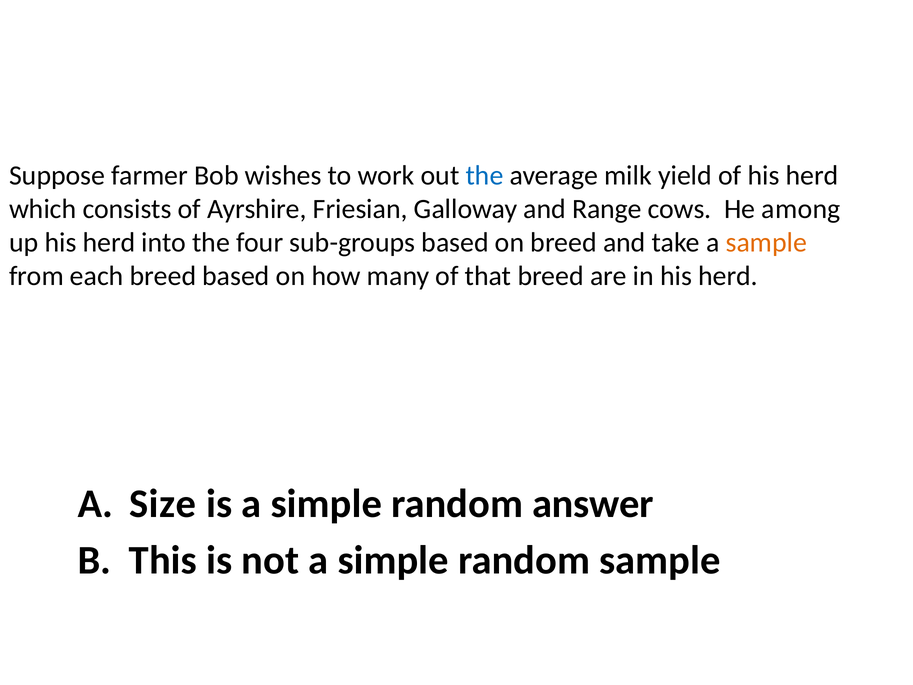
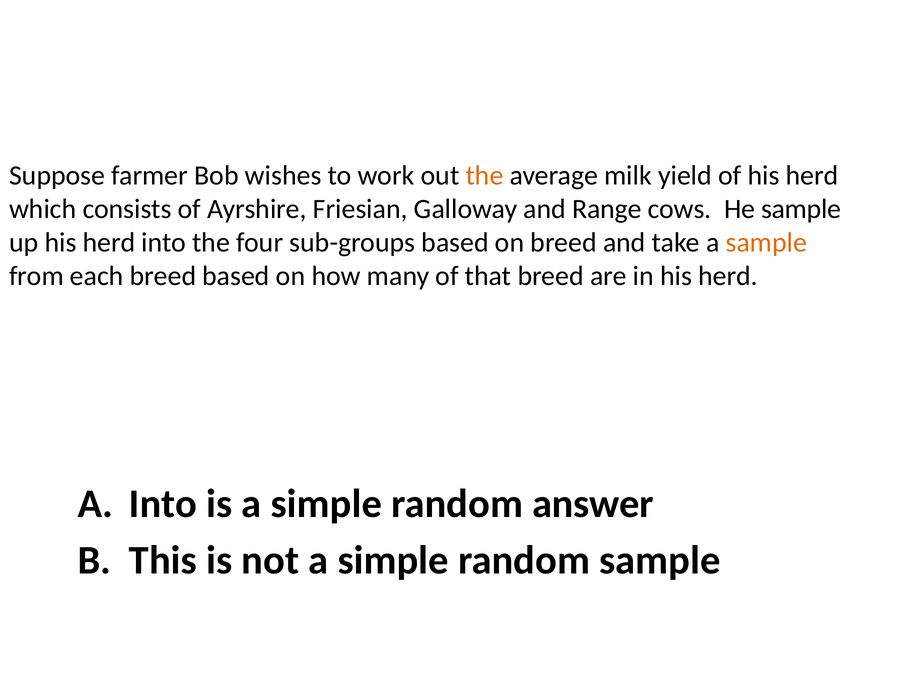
the colour: blue -> orange (485, 175)
He among: among -> sample (801, 209)
A Size: Size -> Into (163, 503)
